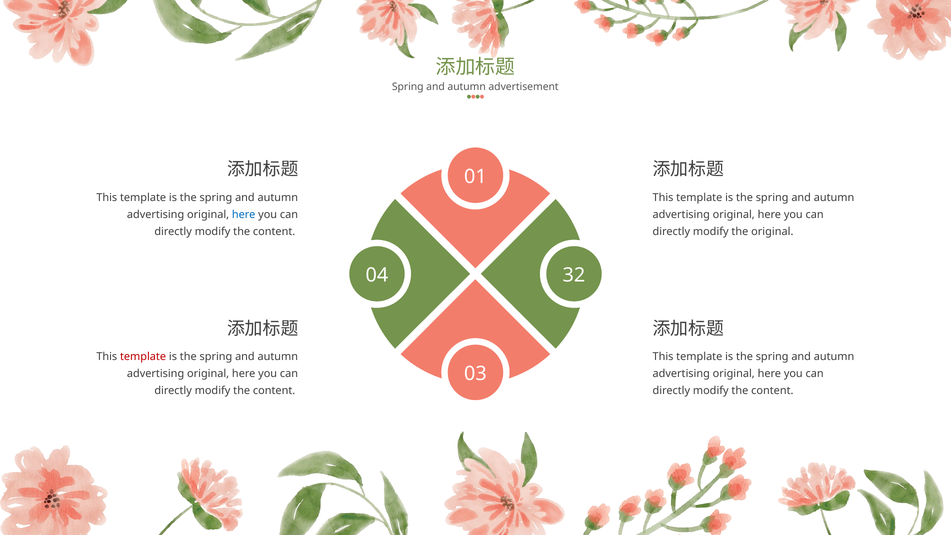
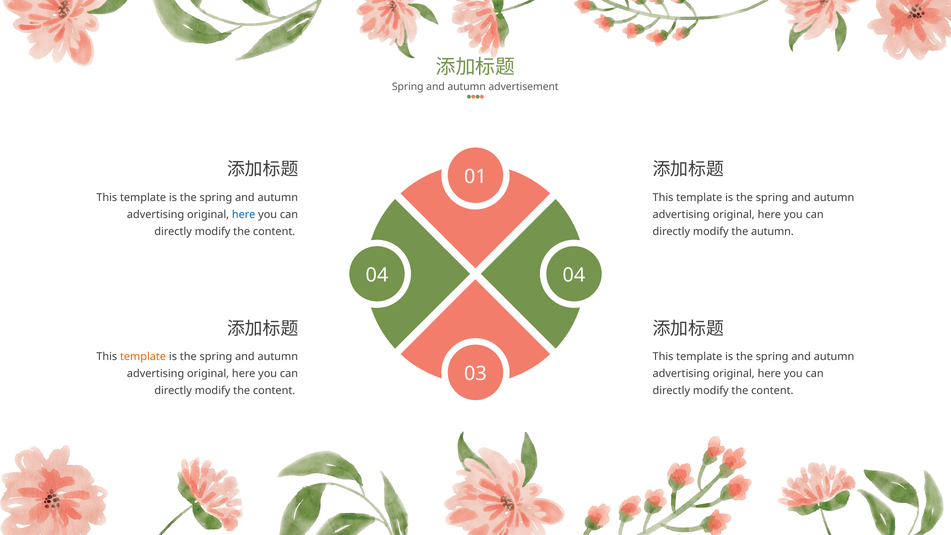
the original: original -> autumn (772, 231)
04 32: 32 -> 04 (574, 275)
template colour: red -> orange (143, 357)
